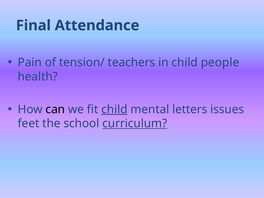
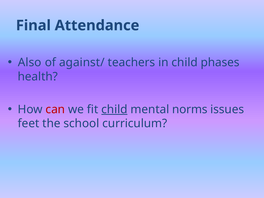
Pain: Pain -> Also (30, 62)
tension/: tension/ -> against/ (82, 62)
people: people -> phases (220, 62)
can colour: black -> red (55, 109)
letters: letters -> norms (190, 109)
curriculum underline: present -> none (135, 123)
